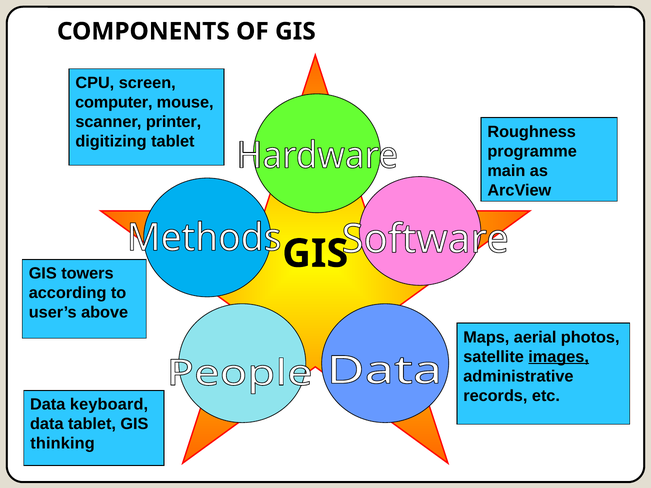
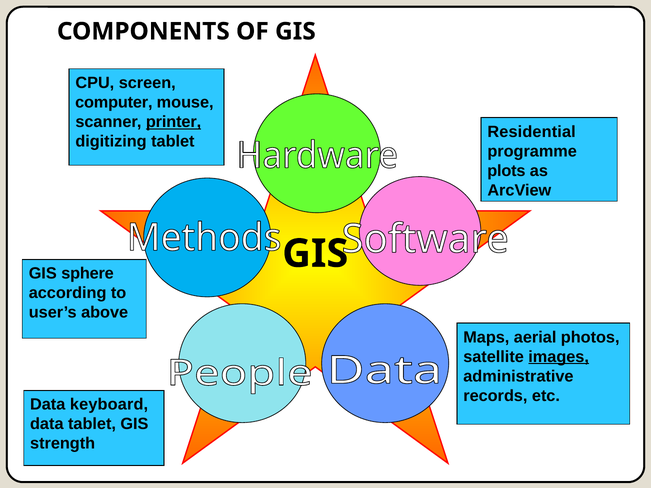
printer underline: none -> present (174, 122)
Roughness: Roughness -> Residential (532, 132)
main: main -> plots (506, 171)
towers: towers -> sphere (88, 274)
thinking: thinking -> strength (63, 444)
